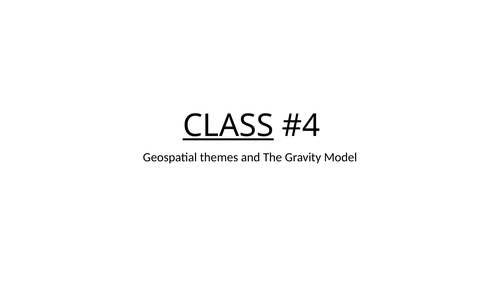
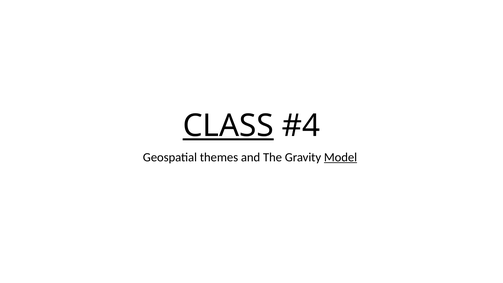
Model underline: none -> present (341, 157)
